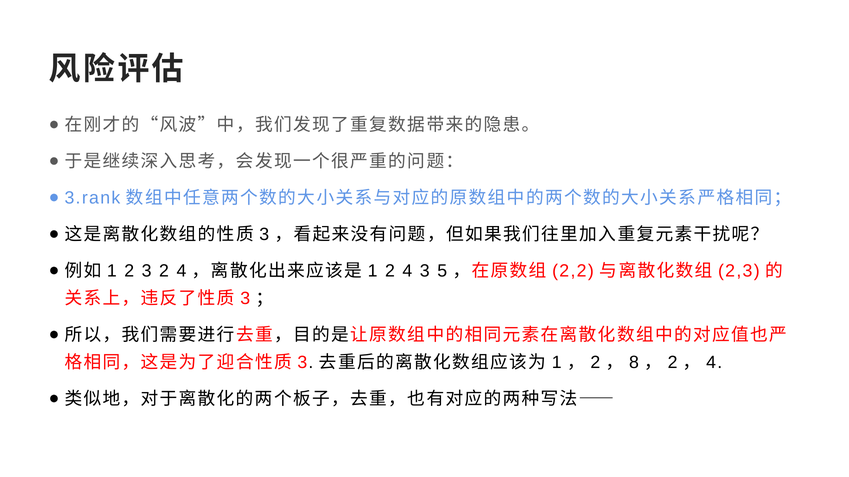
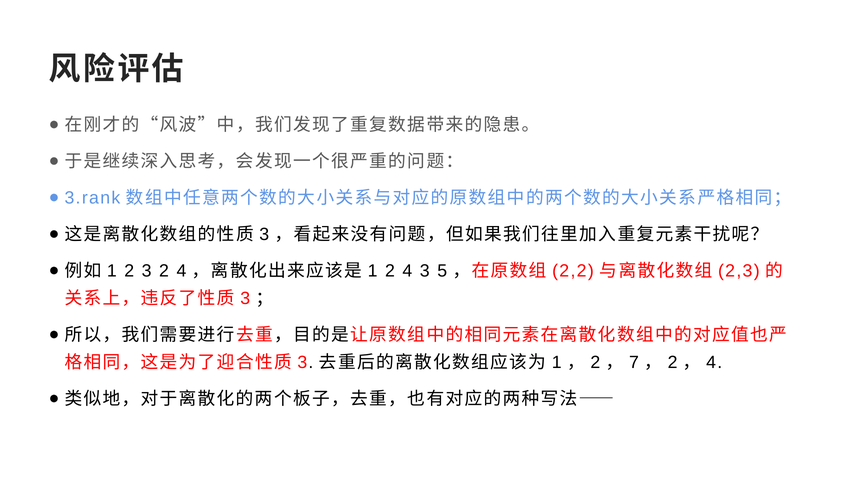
8: 8 -> 7 (634, 363)
